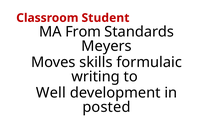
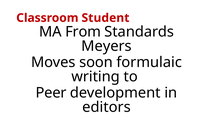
skills: skills -> soon (96, 62)
Well: Well -> Peer (51, 93)
posted: posted -> editors (106, 107)
